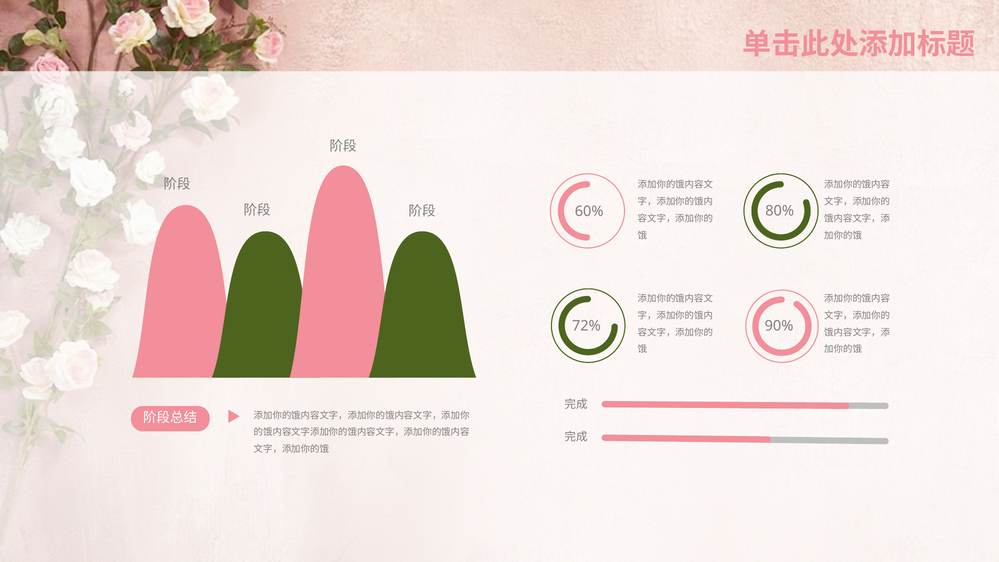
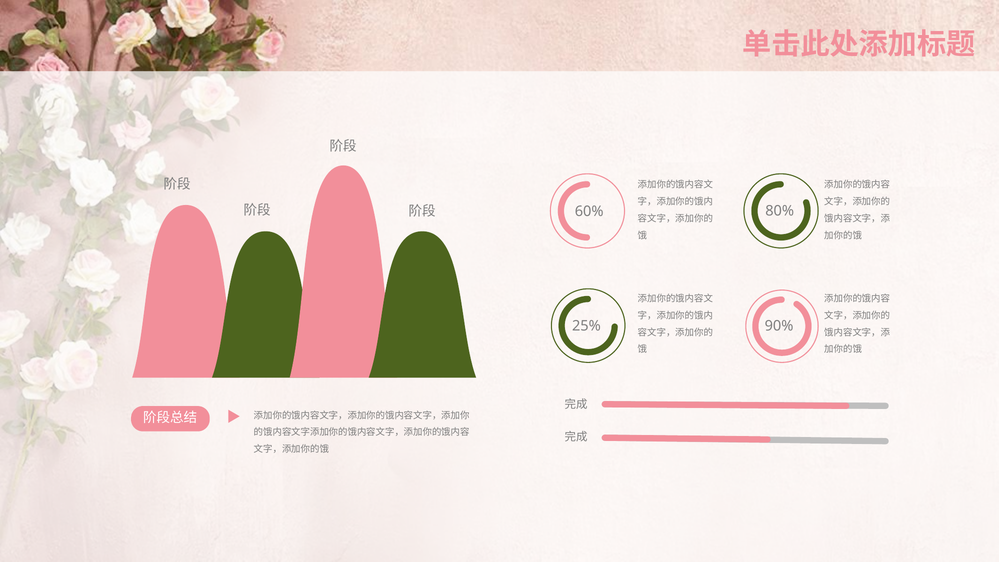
72%: 72% -> 25% (586, 326)
